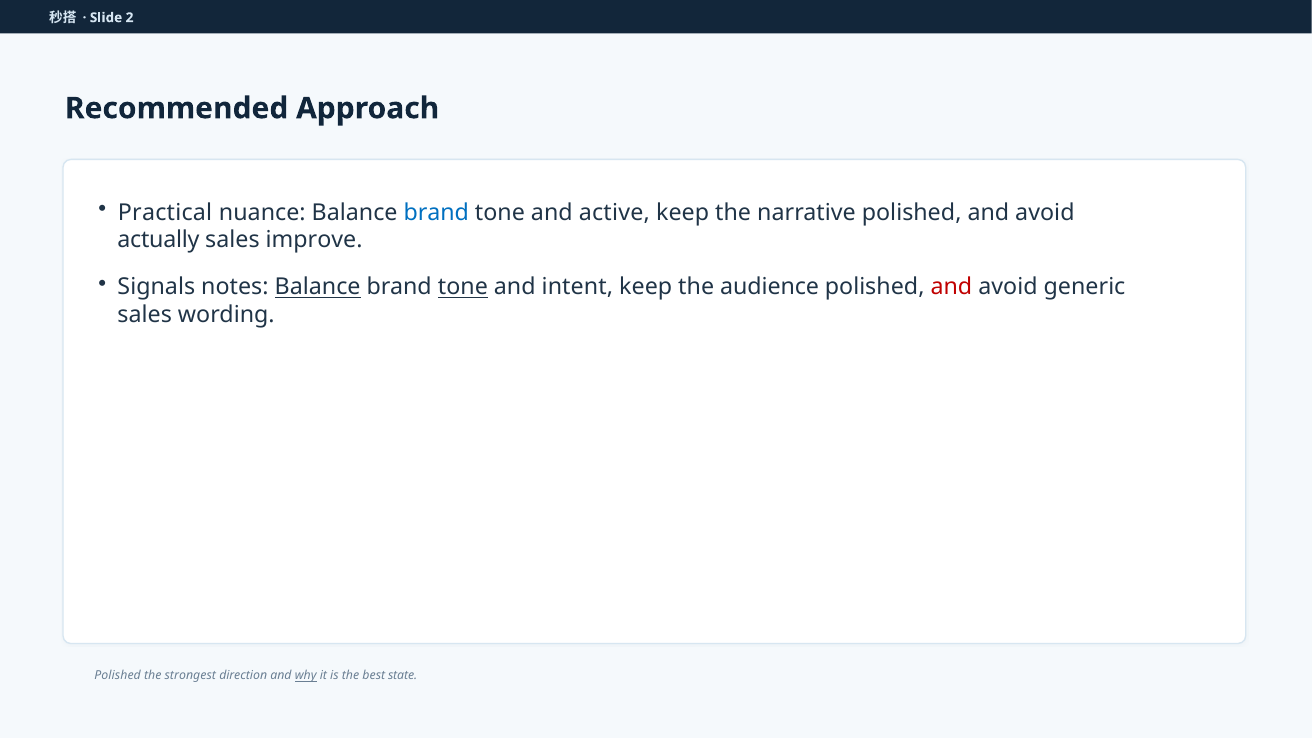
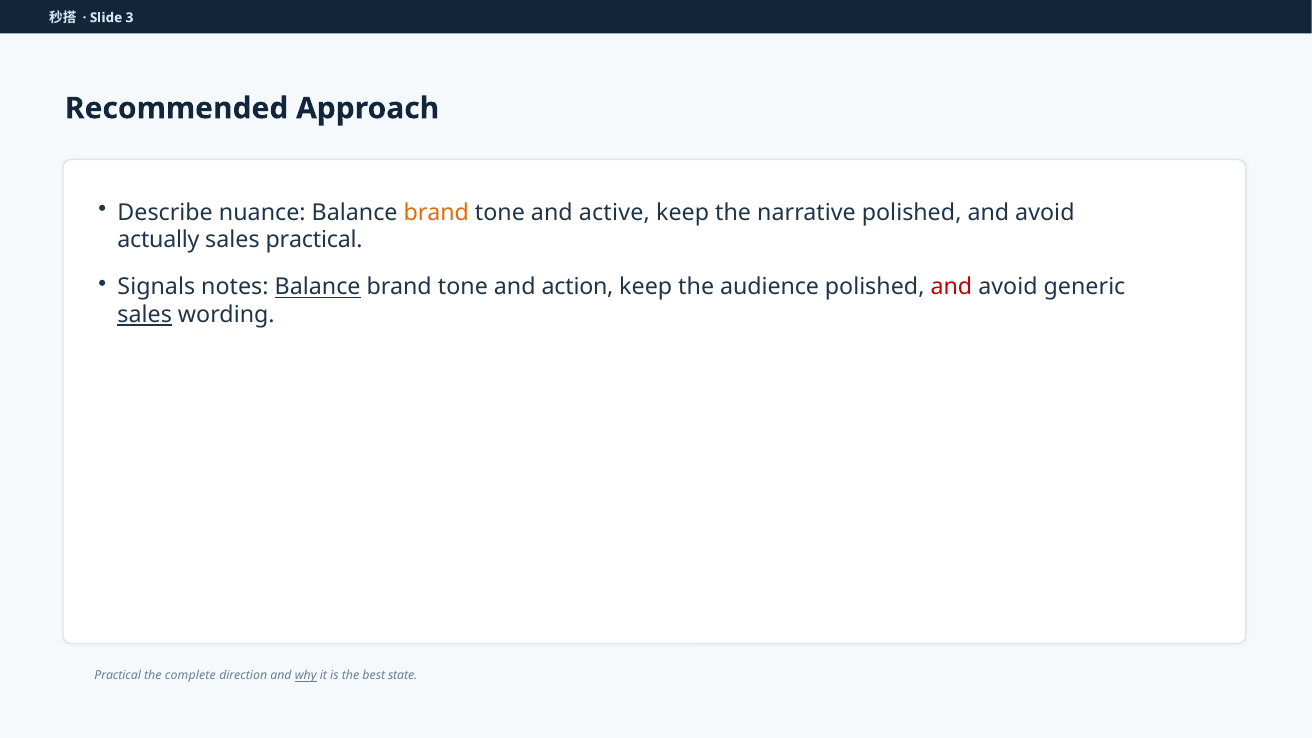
2: 2 -> 3 (130, 18)
Practical: Practical -> Describe (165, 212)
brand colour: blue -> orange (436, 212)
sales improve: improve -> practical (314, 240)
tone underline: present -> none (463, 287)
intent: intent -> action (578, 287)
sales underline: none -> present (145, 315)
Polished: Polished -> Practical (118, 676)
strongest: strongest -> complete (190, 676)
